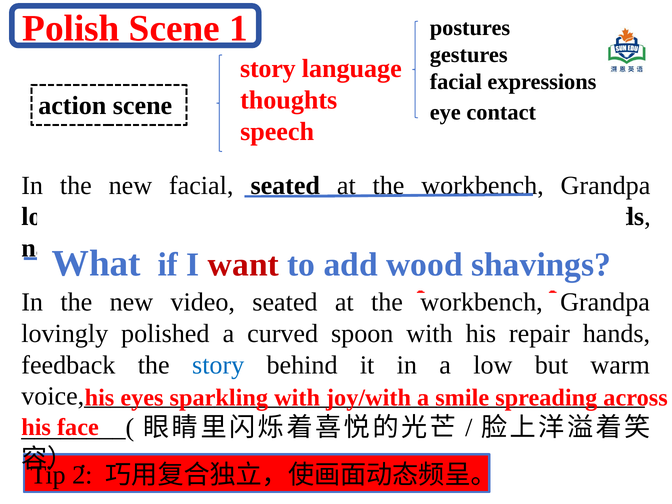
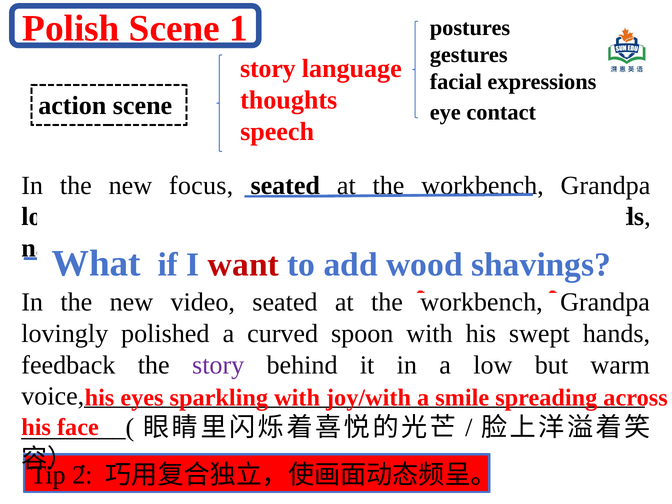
new facial: facial -> focus (201, 185)
repair: repair -> swept (539, 334)
story colour: blue -> purple (218, 365)
